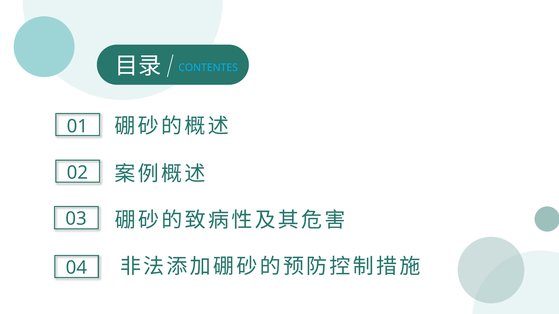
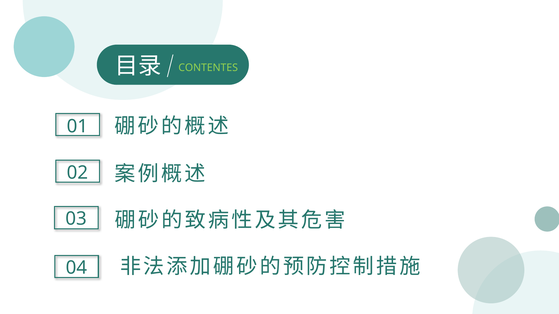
CONTENTES colour: light blue -> light green (208, 68)
